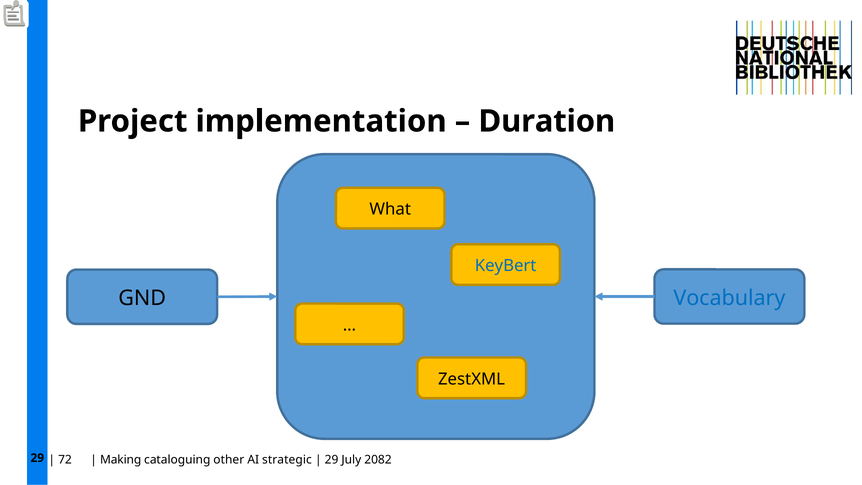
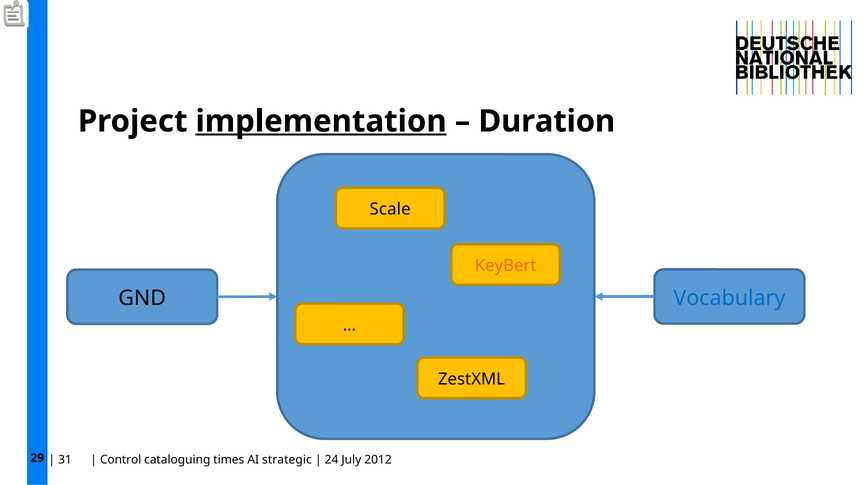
implementation underline: none -> present (321, 121)
What: What -> Scale (390, 209)
KeyBert colour: blue -> orange (506, 266)
72: 72 -> 31 (65, 459)
Making: Making -> Control (121, 459)
other: other -> times (229, 459)
29: 29 -> 24 (332, 459)
2082: 2082 -> 2012 (378, 459)
